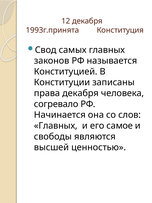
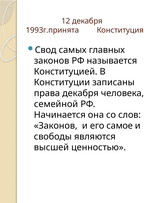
согревало: согревало -> семейной (56, 104)
Главных: Главных -> Законов (56, 125)
